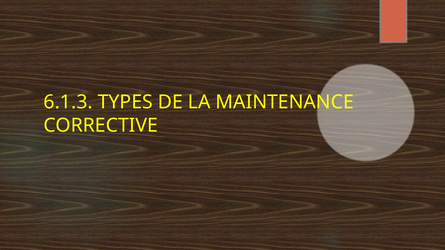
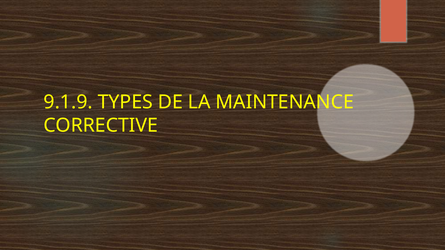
6.1.3: 6.1.3 -> 9.1.9 (68, 102)
